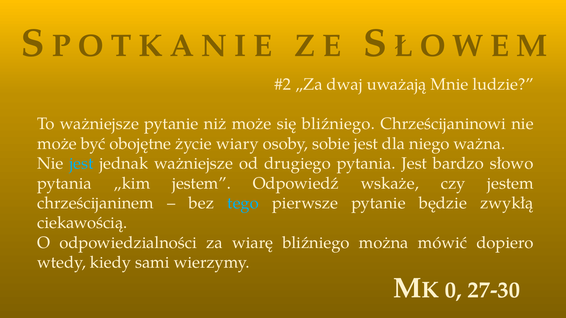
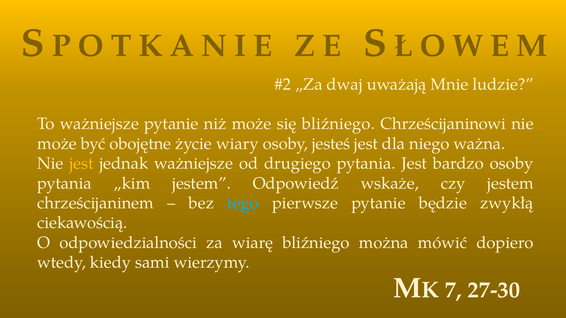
sobie: sobie -> jesteś (331, 144)
jest colour: light blue -> yellow (81, 164)
bardzo słowo: słowo -> osoby (512, 164)
0: 0 -> 7 (453, 290)
